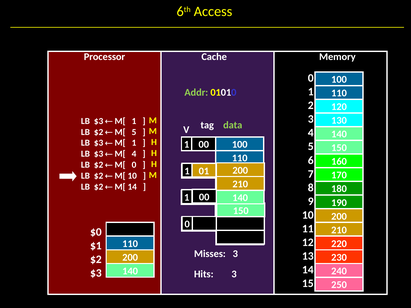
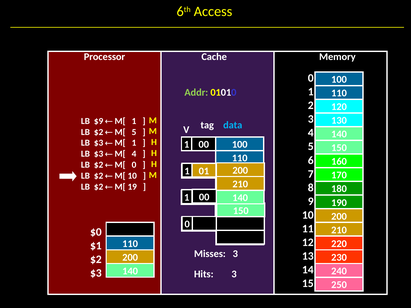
$3: $3 -> $9 (99, 121)
data colour: light green -> light blue (233, 125)
M[ 14: 14 -> 19 (132, 187)
